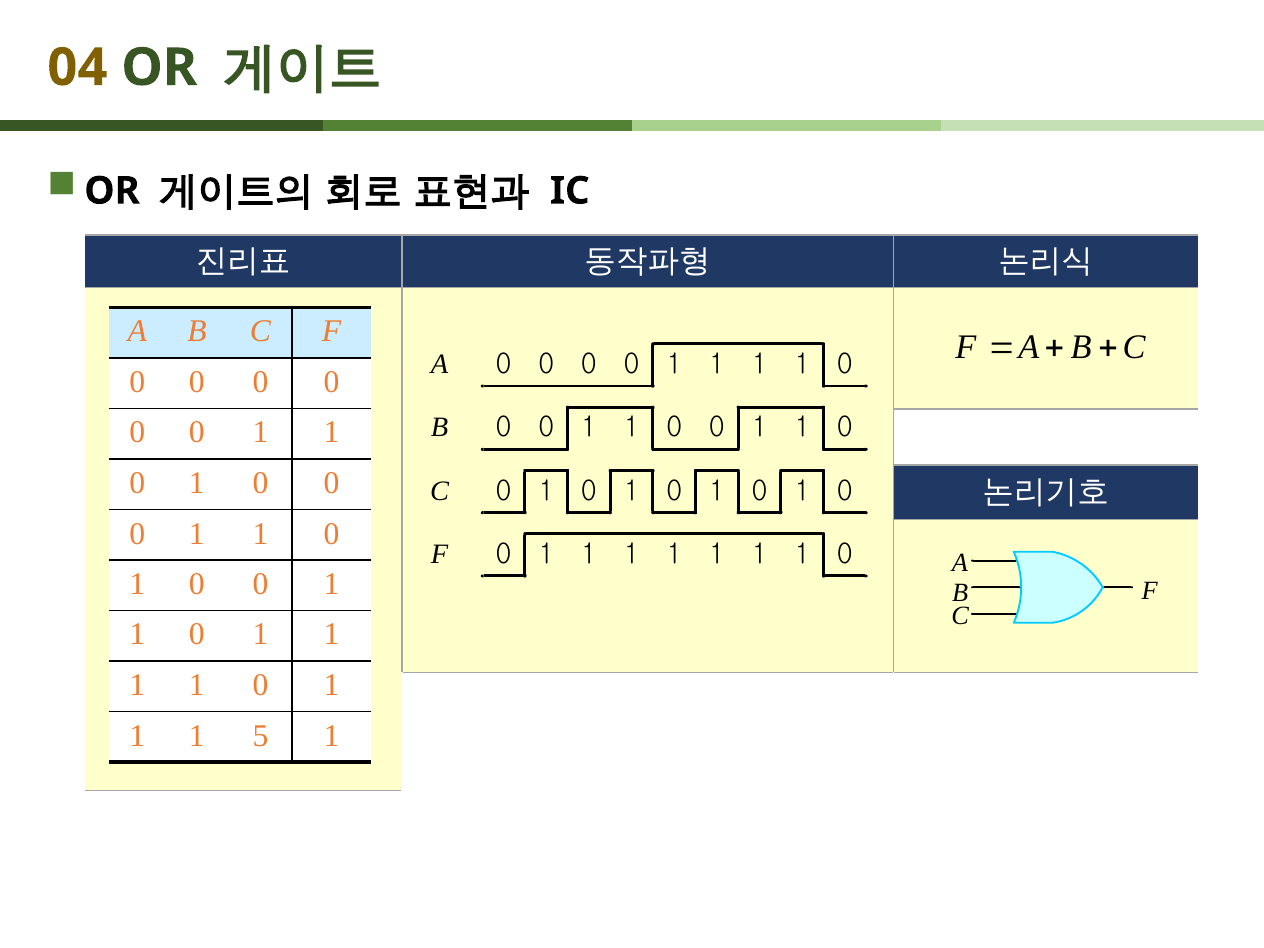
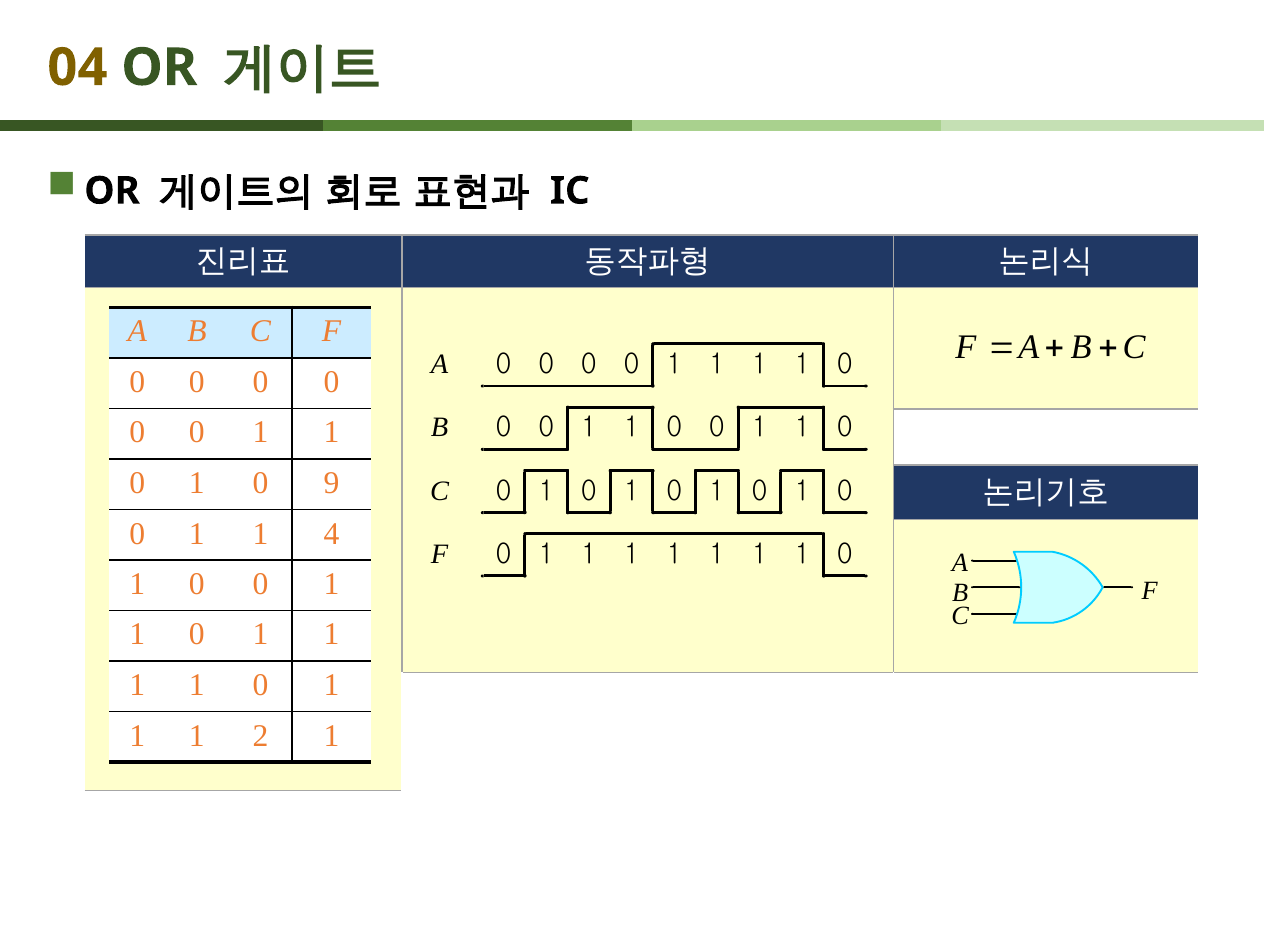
0: 0 -> 9 (331, 483)
0: 0 -> 4 (331, 534)
5: 5 -> 2 (260, 736)
